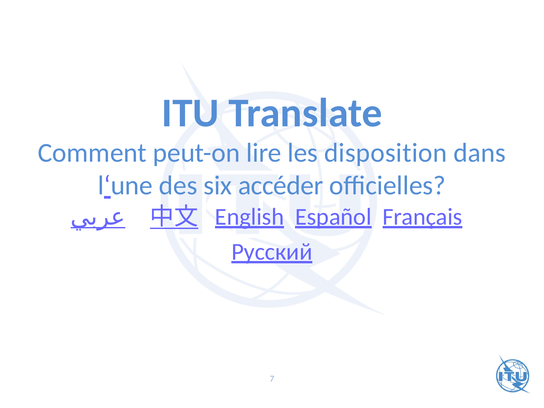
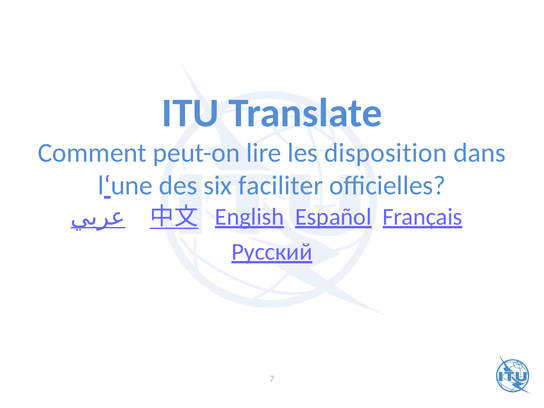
accéder: accéder -> faciliter (281, 185)
